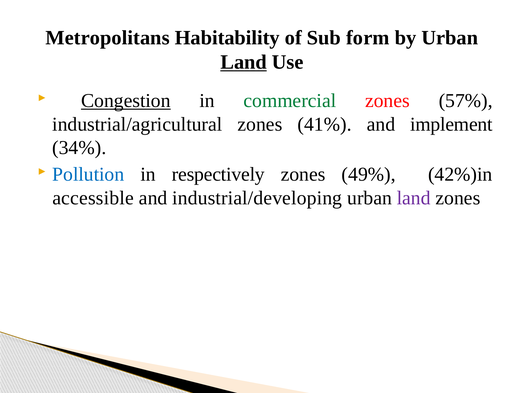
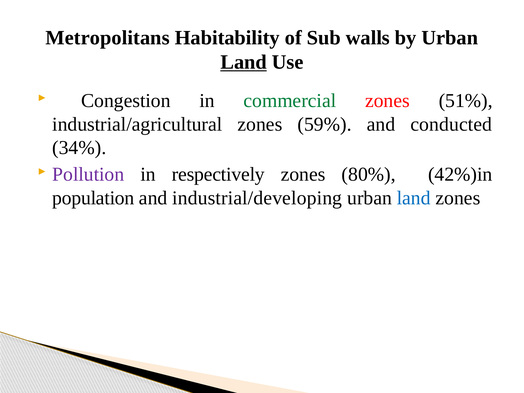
form: form -> walls (368, 38)
Congestion underline: present -> none (126, 101)
57%: 57% -> 51% (466, 101)
41%: 41% -> 59% (325, 124)
implement: implement -> conducted (451, 124)
Pollution colour: blue -> purple (88, 174)
49%: 49% -> 80% (369, 174)
accessible: accessible -> population (93, 198)
land colour: purple -> blue (414, 198)
